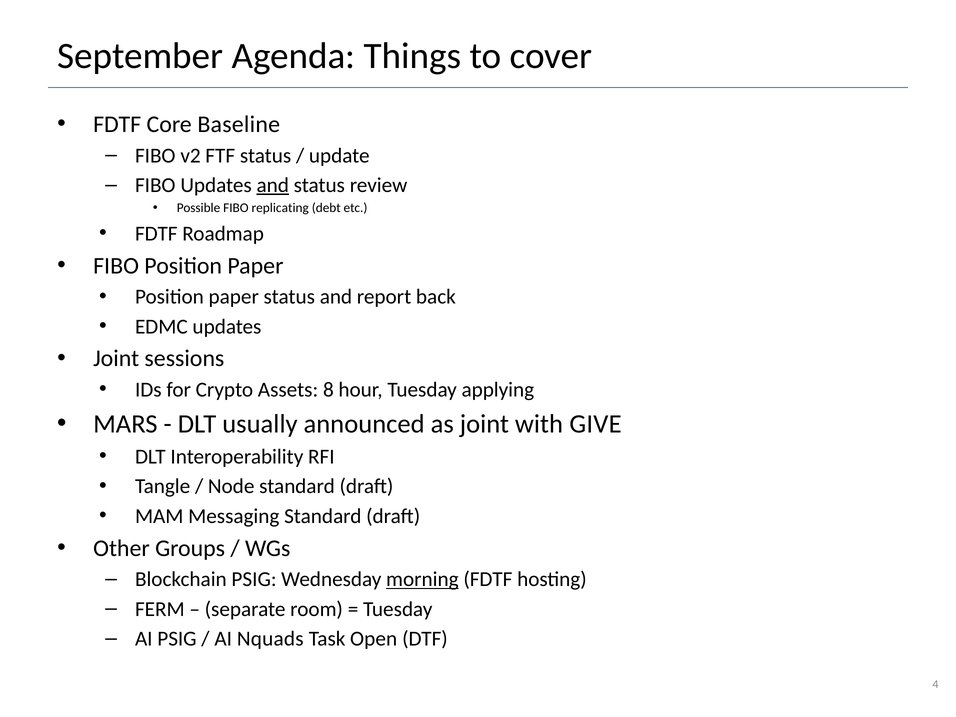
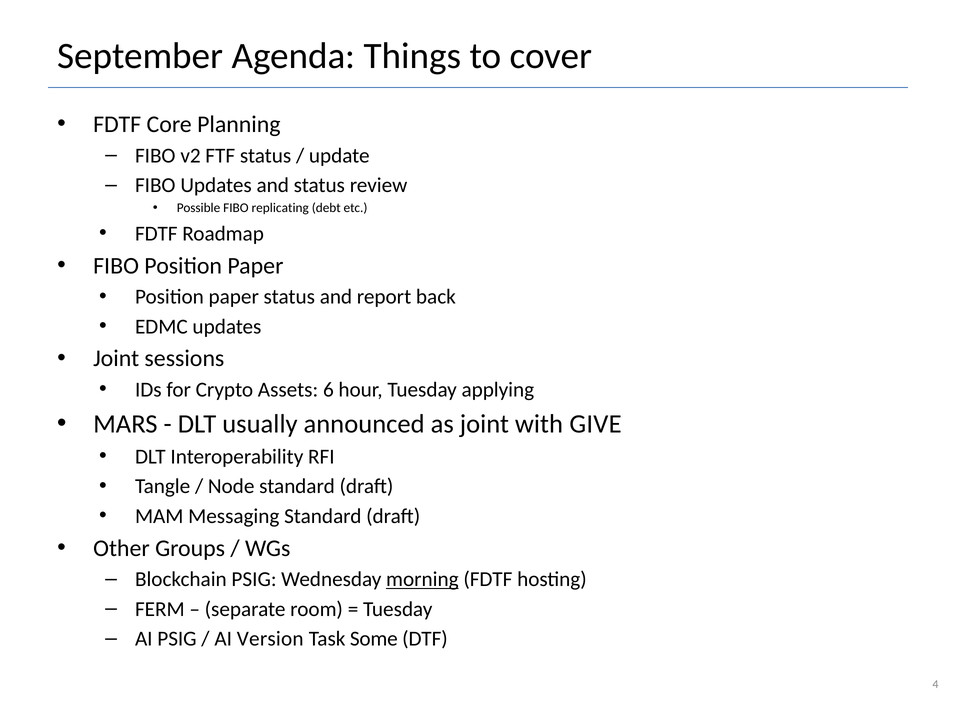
Baseline: Baseline -> Planning (239, 124)
and underline: present -> none (273, 185)
8: 8 -> 6 (328, 390)
Nquads: Nquads -> Version (270, 639)
Open: Open -> Some (374, 639)
